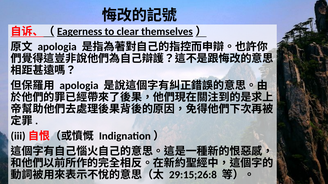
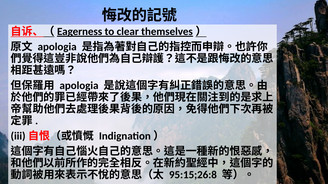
29:15;26:8: 29:15;26:8 -> 95:15;26:8 (193, 175)
